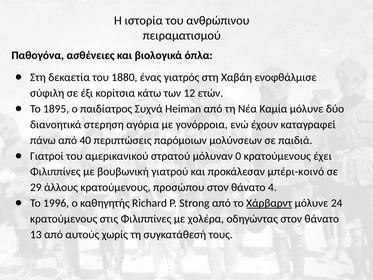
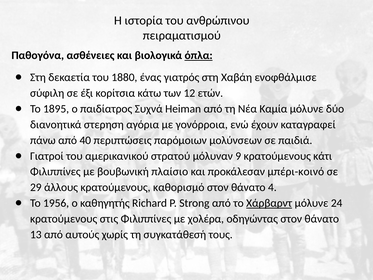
όπλα underline: none -> present (199, 55)
0: 0 -> 9 (238, 156)
έχει: έχει -> κάτι (323, 156)
γιατρού: γιατρού -> πλαίσιο (170, 172)
προσώπου: προσώπου -> καθορισμό (179, 187)
1996: 1996 -> 1956 (56, 203)
